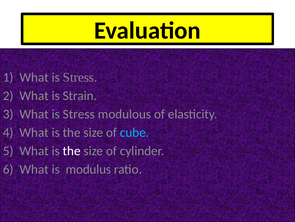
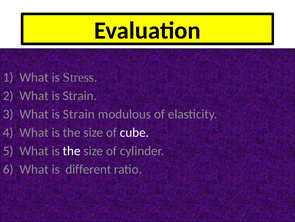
Stress: Stress -> Strain (79, 114)
cube colour: light blue -> white (135, 132)
modulus: modulus -> different (88, 169)
